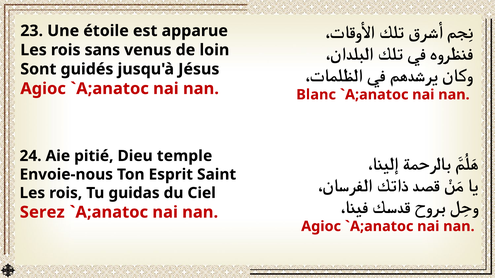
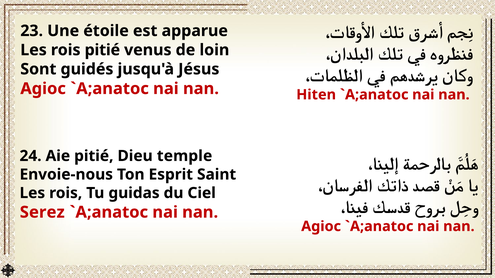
rois sans: sans -> pitié (102, 50)
Blanc: Blanc -> Hiten (316, 95)
